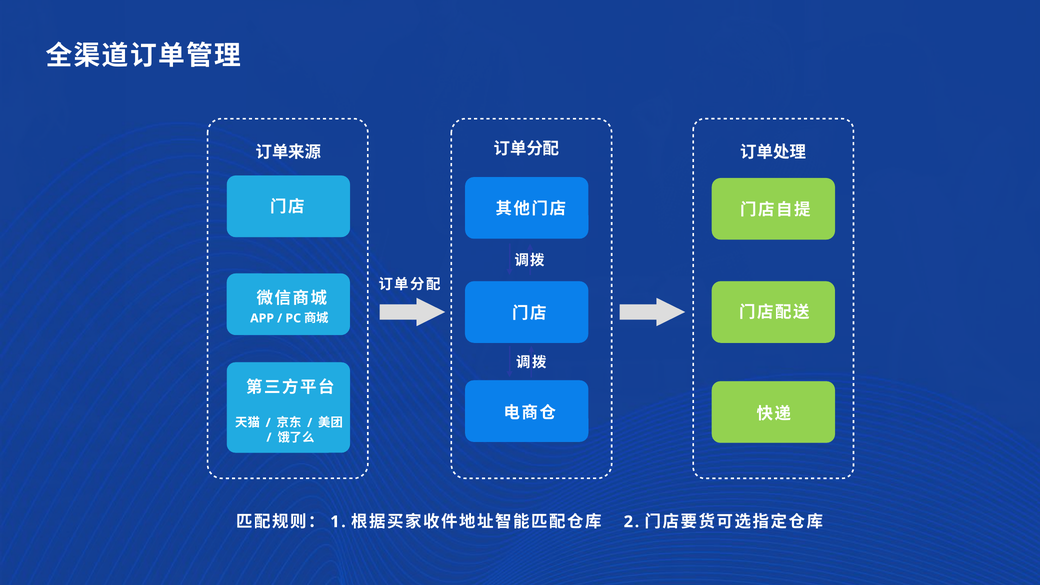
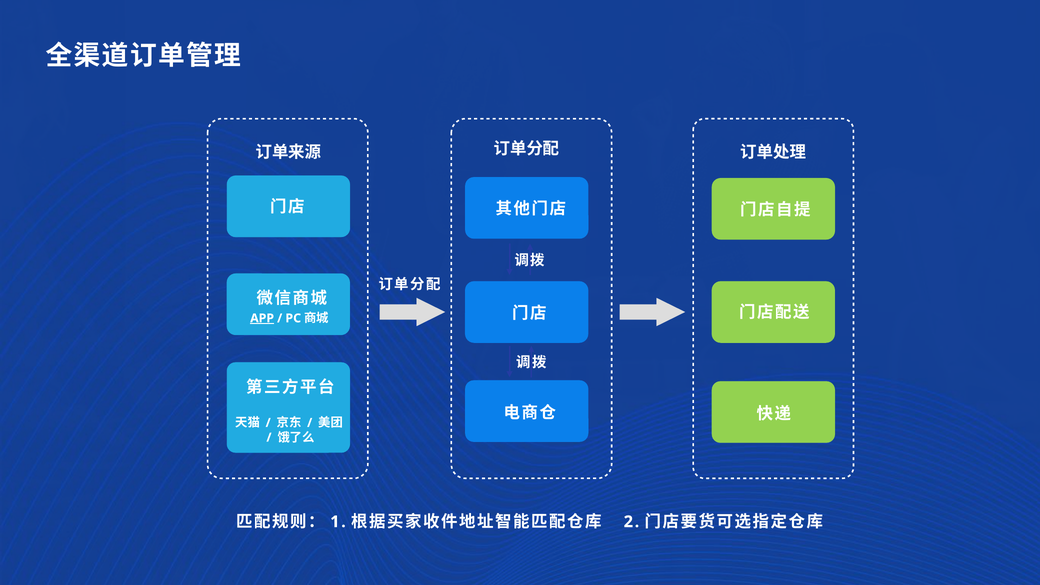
APP underline: none -> present (262, 318)
